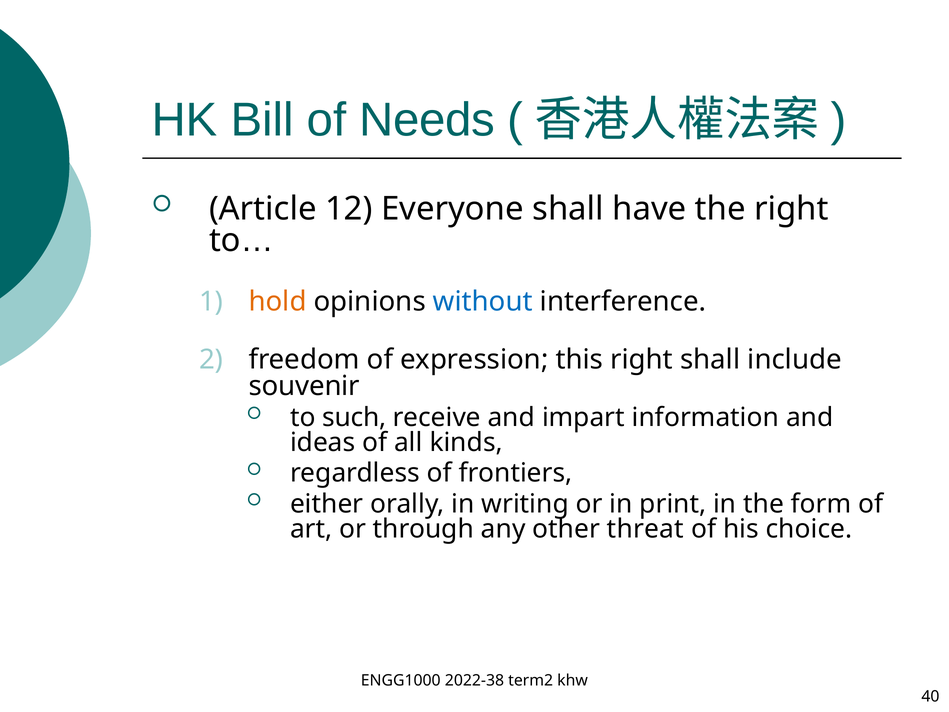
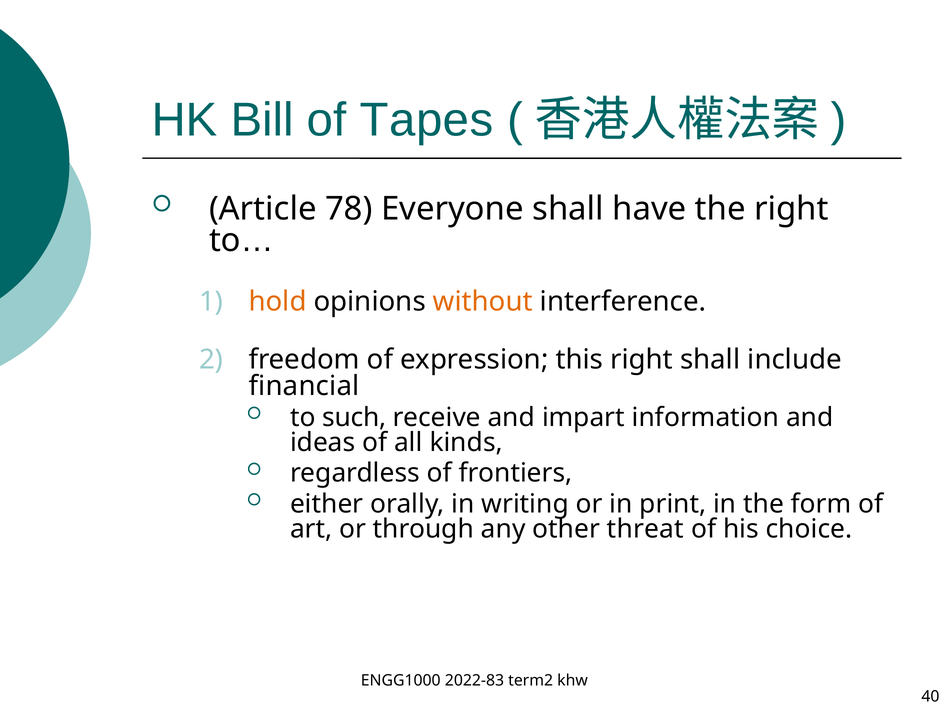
Needs: Needs -> Tapes (427, 120)
12: 12 -> 78 (349, 209)
without colour: blue -> orange (483, 301)
souvenir: souvenir -> financial (304, 386)
2022-38: 2022-38 -> 2022-83 (474, 680)
